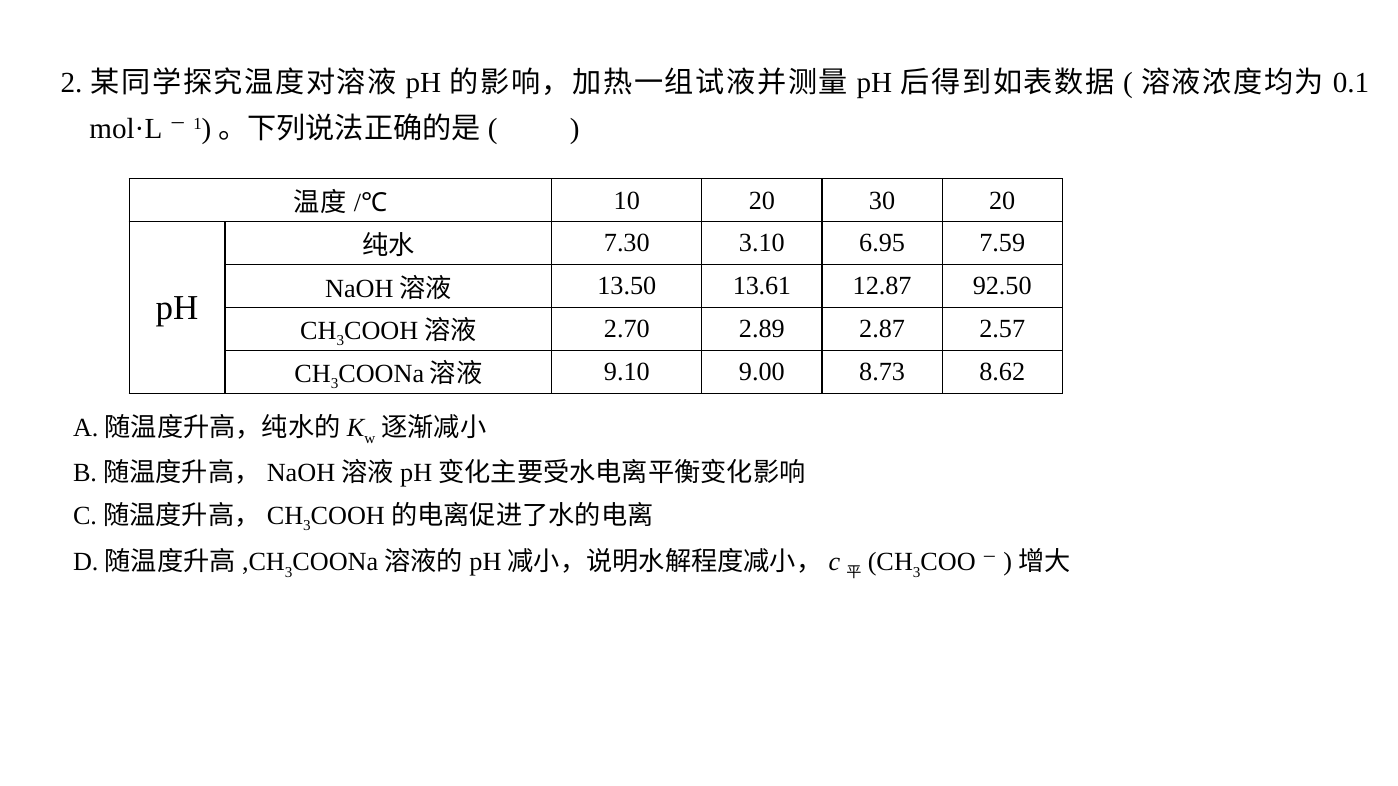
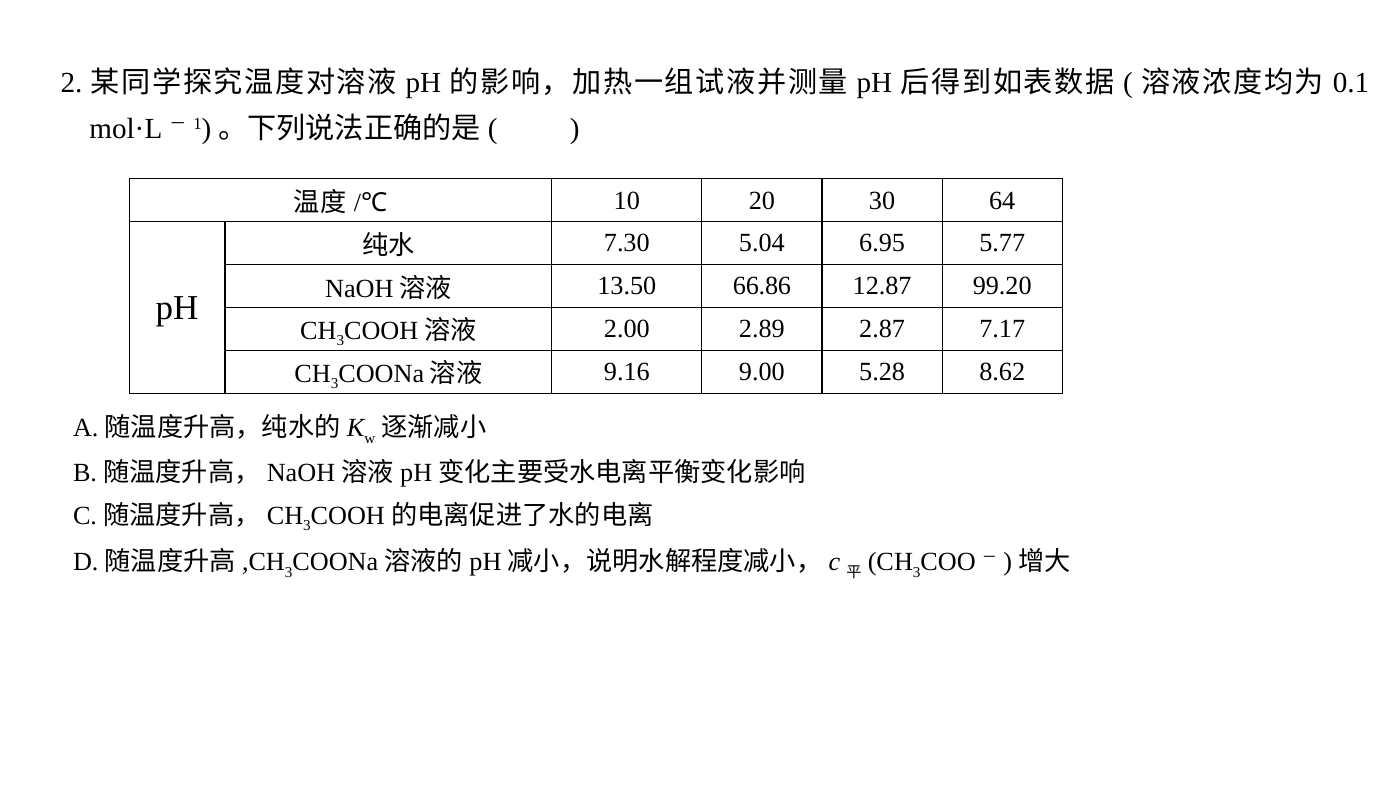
30 20: 20 -> 64 (1002, 201)
3.10: 3.10 -> 5.04 (762, 243)
7.59: 7.59 -> 5.77 (1002, 243)
13.61: 13.61 -> 66.86 (762, 286)
92.50: 92.50 -> 99.20 (1002, 286)
2.70: 2.70 -> 2.00 (627, 329)
2.57: 2.57 -> 7.17 (1002, 329)
9.10: 9.10 -> 9.16 (627, 372)
8.73: 8.73 -> 5.28 (882, 372)
